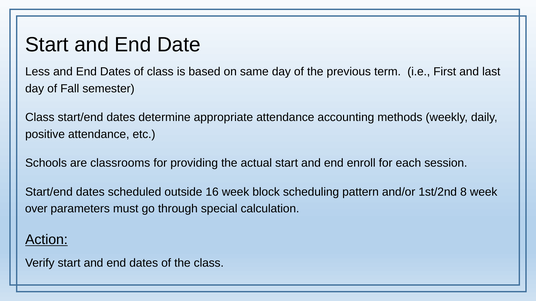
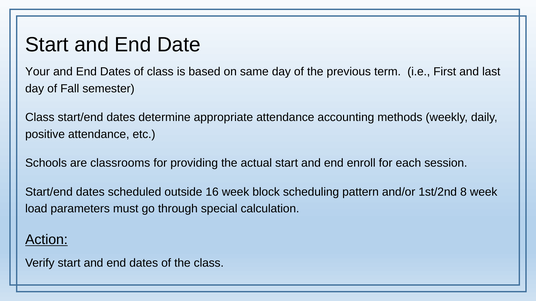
Less: Less -> Your (38, 72)
over: over -> load (36, 209)
